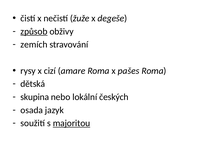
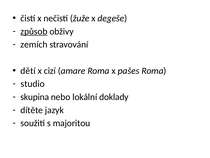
rysy: rysy -> dětí (28, 71)
dětská: dětská -> studio (33, 84)
českých: českých -> doklady (114, 97)
osada: osada -> dítěte (32, 110)
majoritou underline: present -> none (72, 123)
